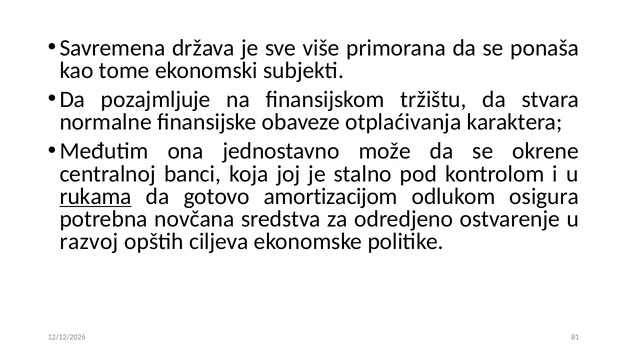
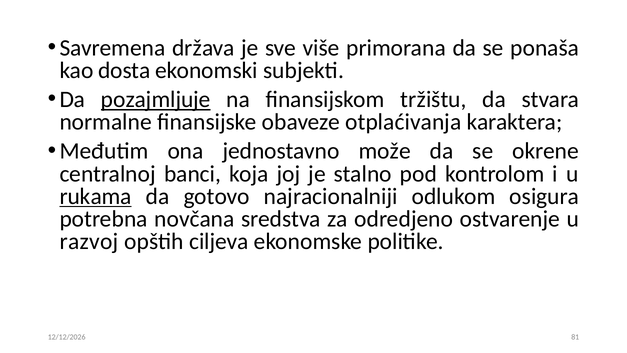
tome: tome -> dosta (124, 70)
pozajmljuje underline: none -> present (156, 99)
amortizacijom: amortizacijom -> najracionalniji (331, 196)
